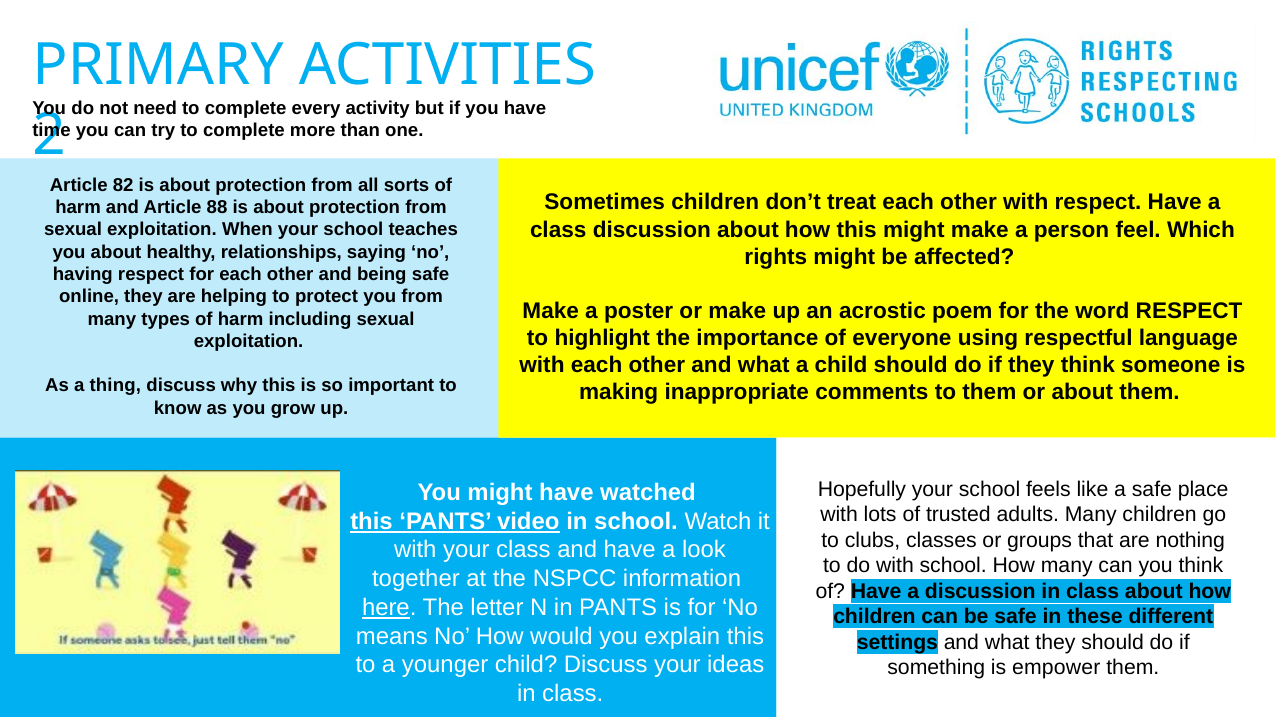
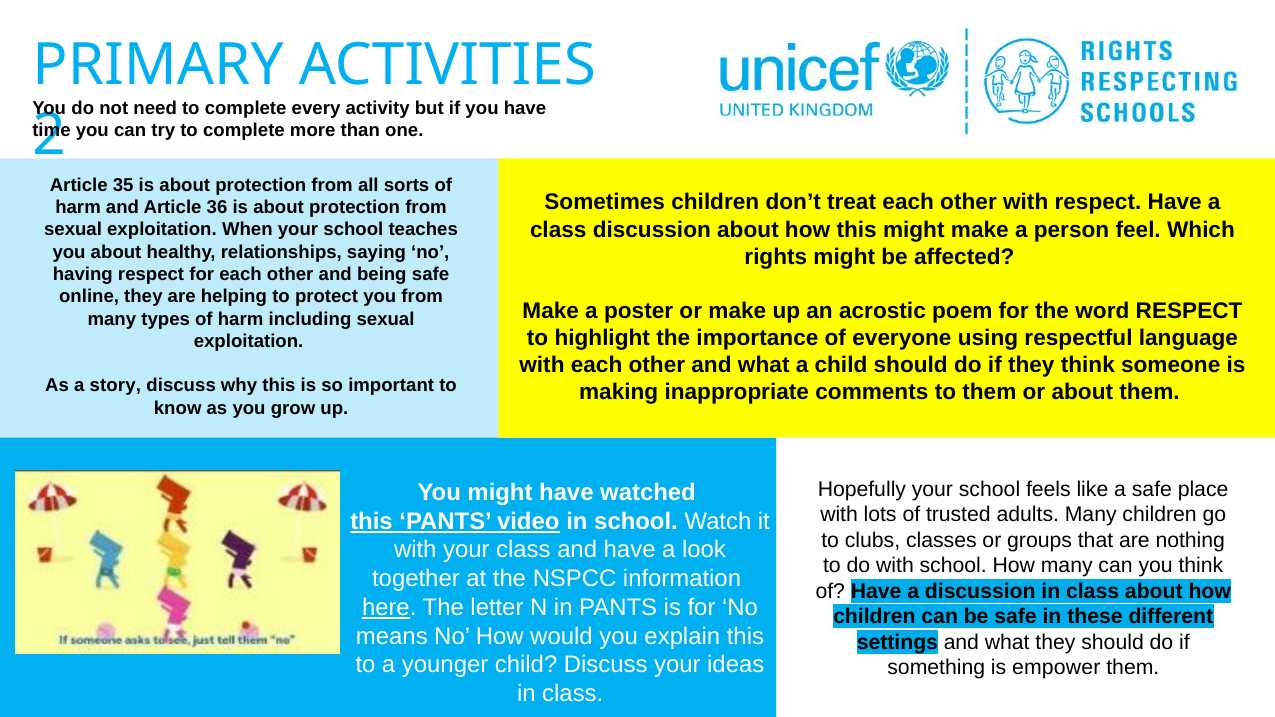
82: 82 -> 35 (123, 185)
88: 88 -> 36 (217, 207)
thing: thing -> story (115, 386)
